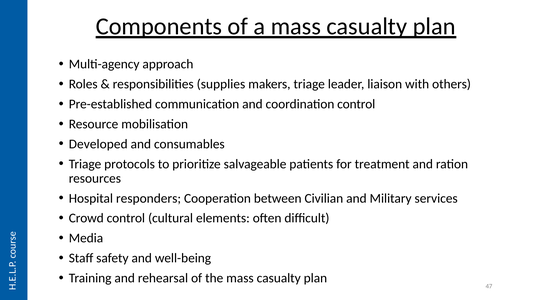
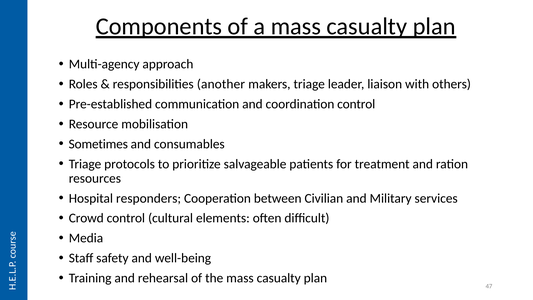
supplies: supplies -> another (221, 84)
Developed: Developed -> Sometimes (98, 144)
